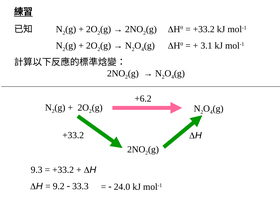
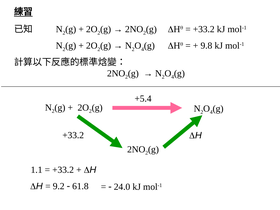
3.1: 3.1 -> 9.8 (206, 46)
+6.2: +6.2 -> +5.4 (143, 99)
9.3: 9.3 -> 1.1 (37, 170)
33.3: 33.3 -> 61.8 (80, 186)
